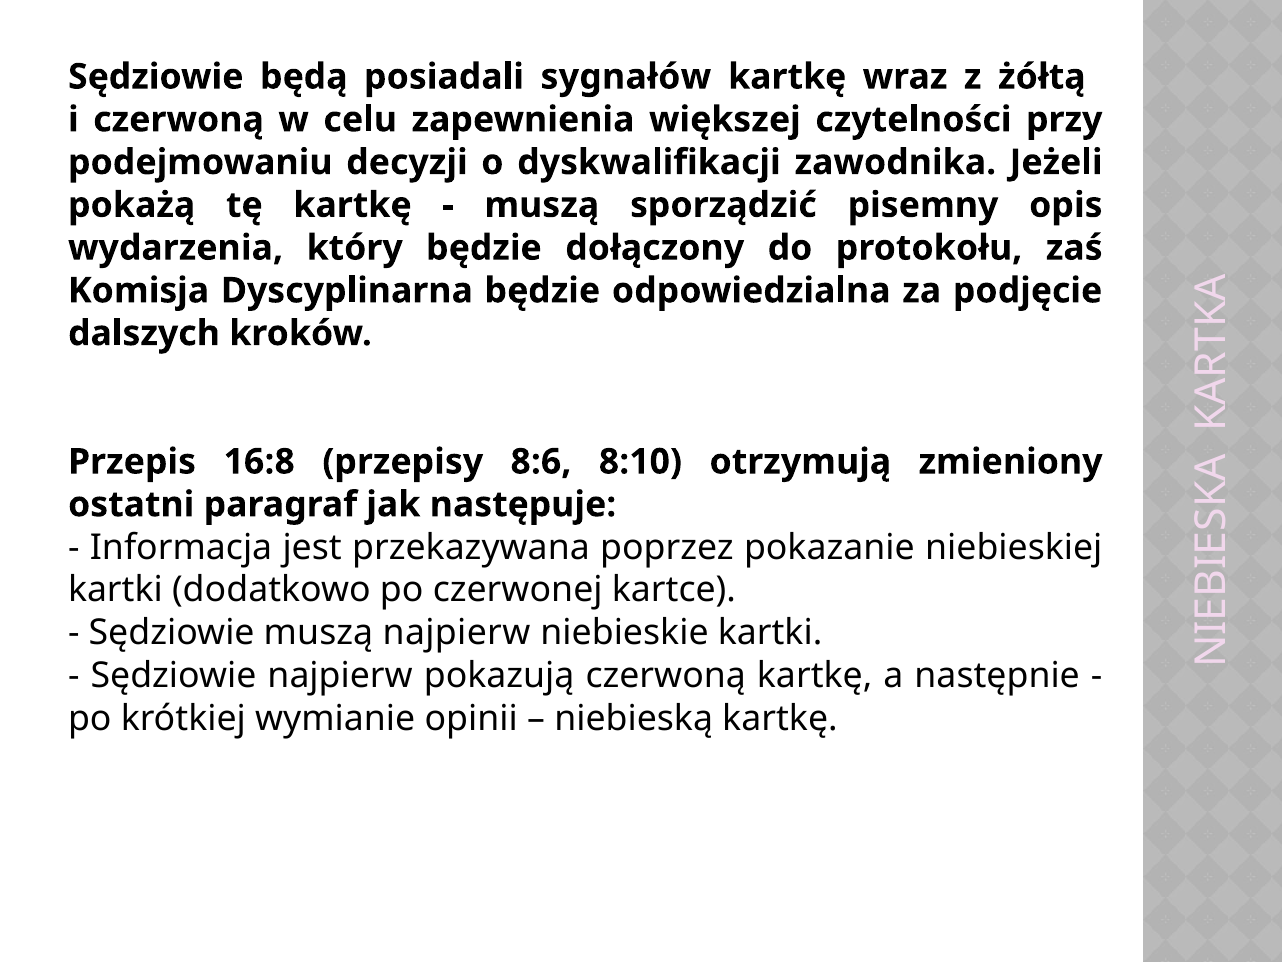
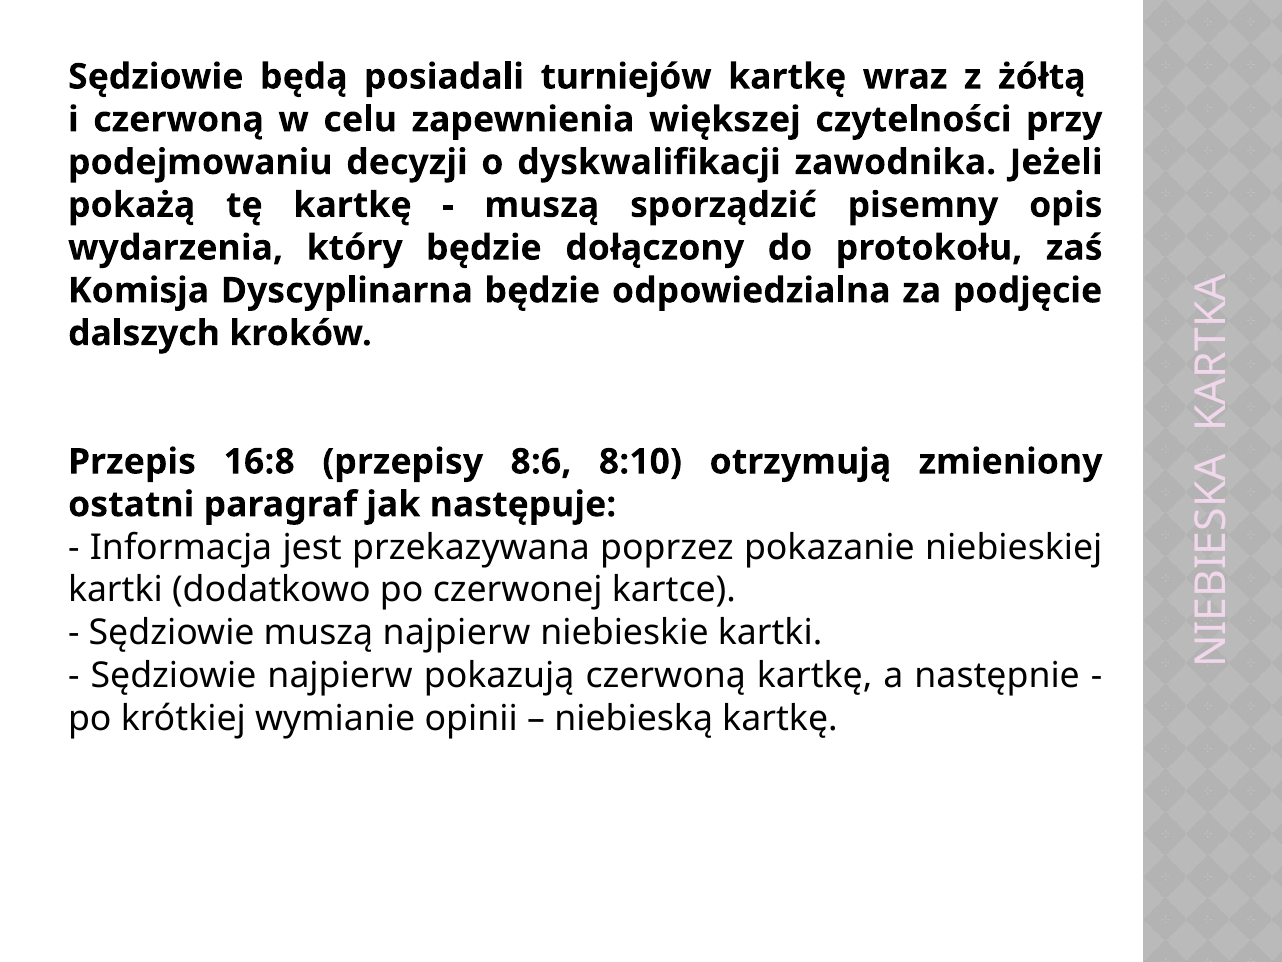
sygnałów: sygnałów -> turniejów (626, 77)
